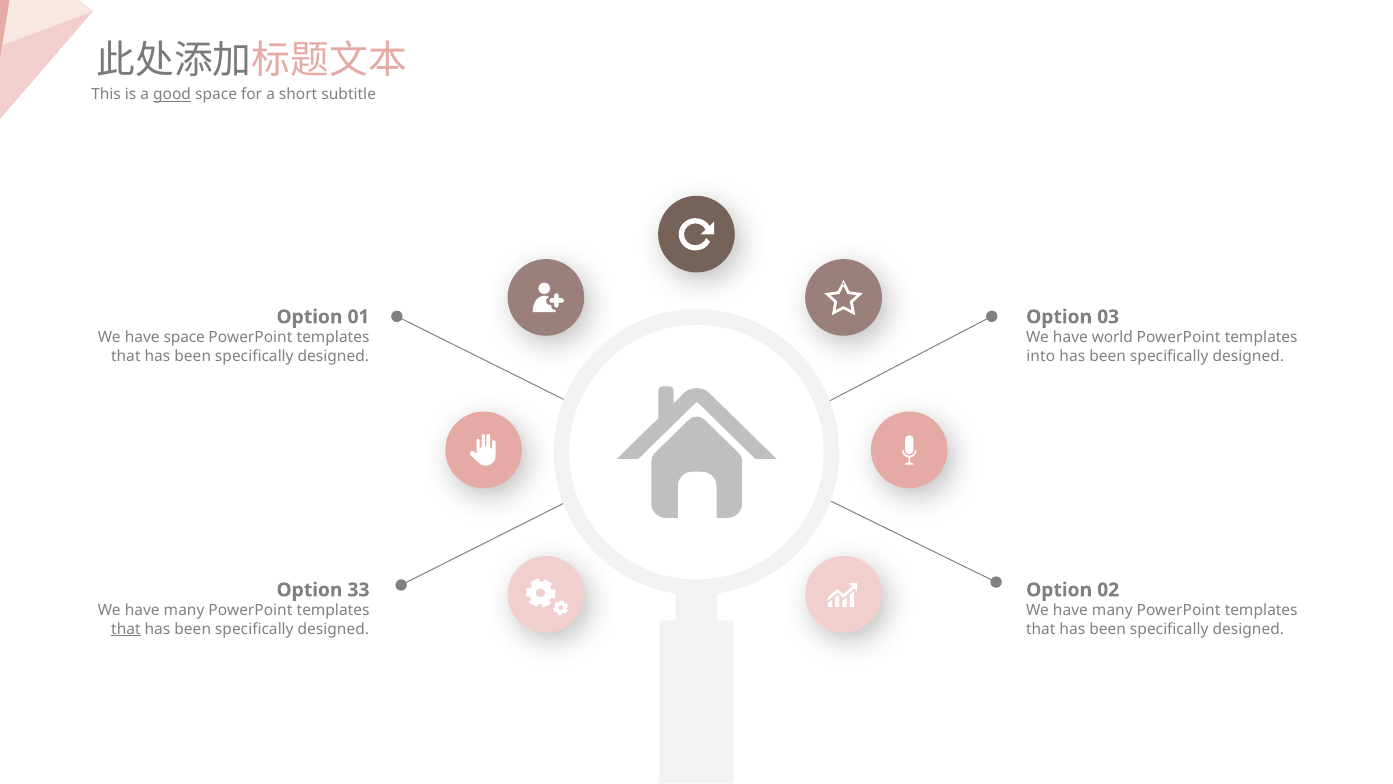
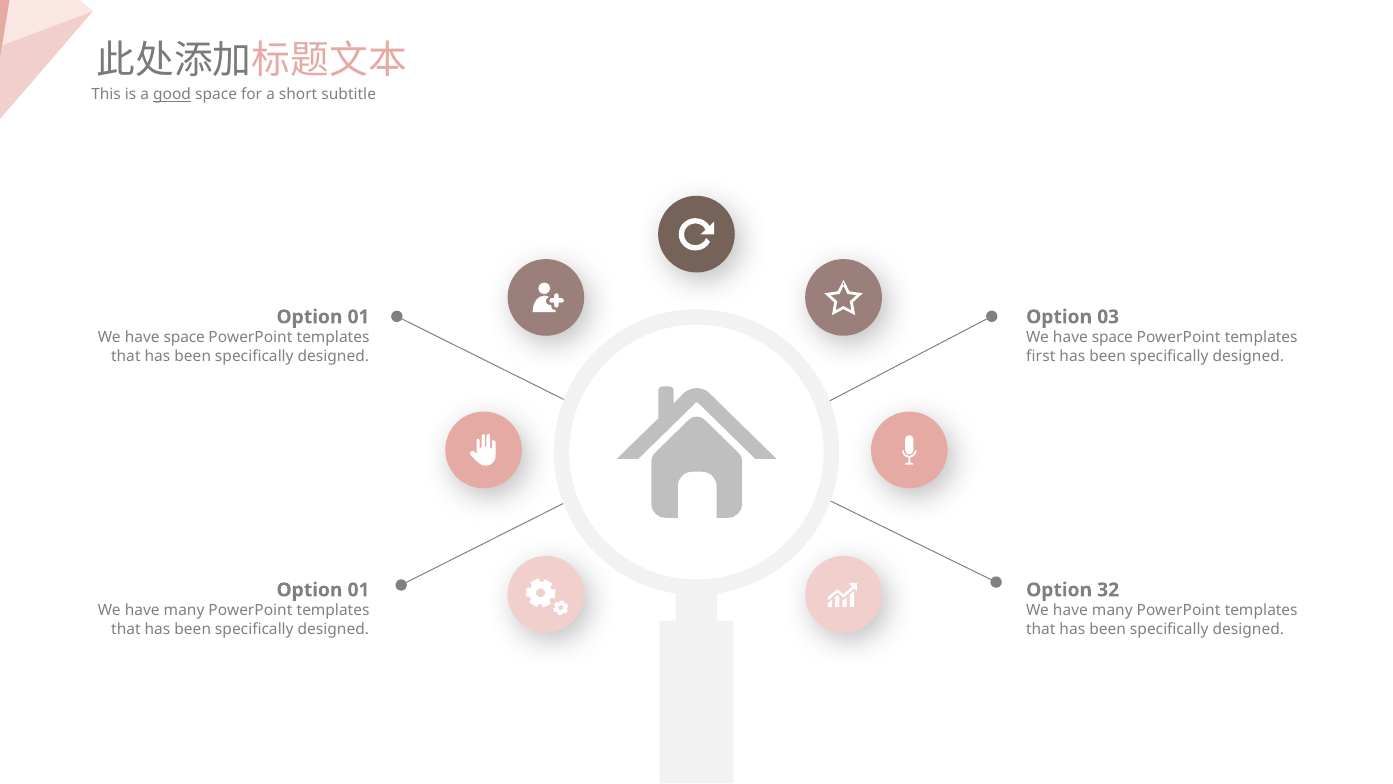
world: world -> space (1112, 337)
into: into -> first (1041, 356)
33: 33 -> 01 (359, 590)
02: 02 -> 32 (1108, 590)
that underline: present -> none (126, 629)
